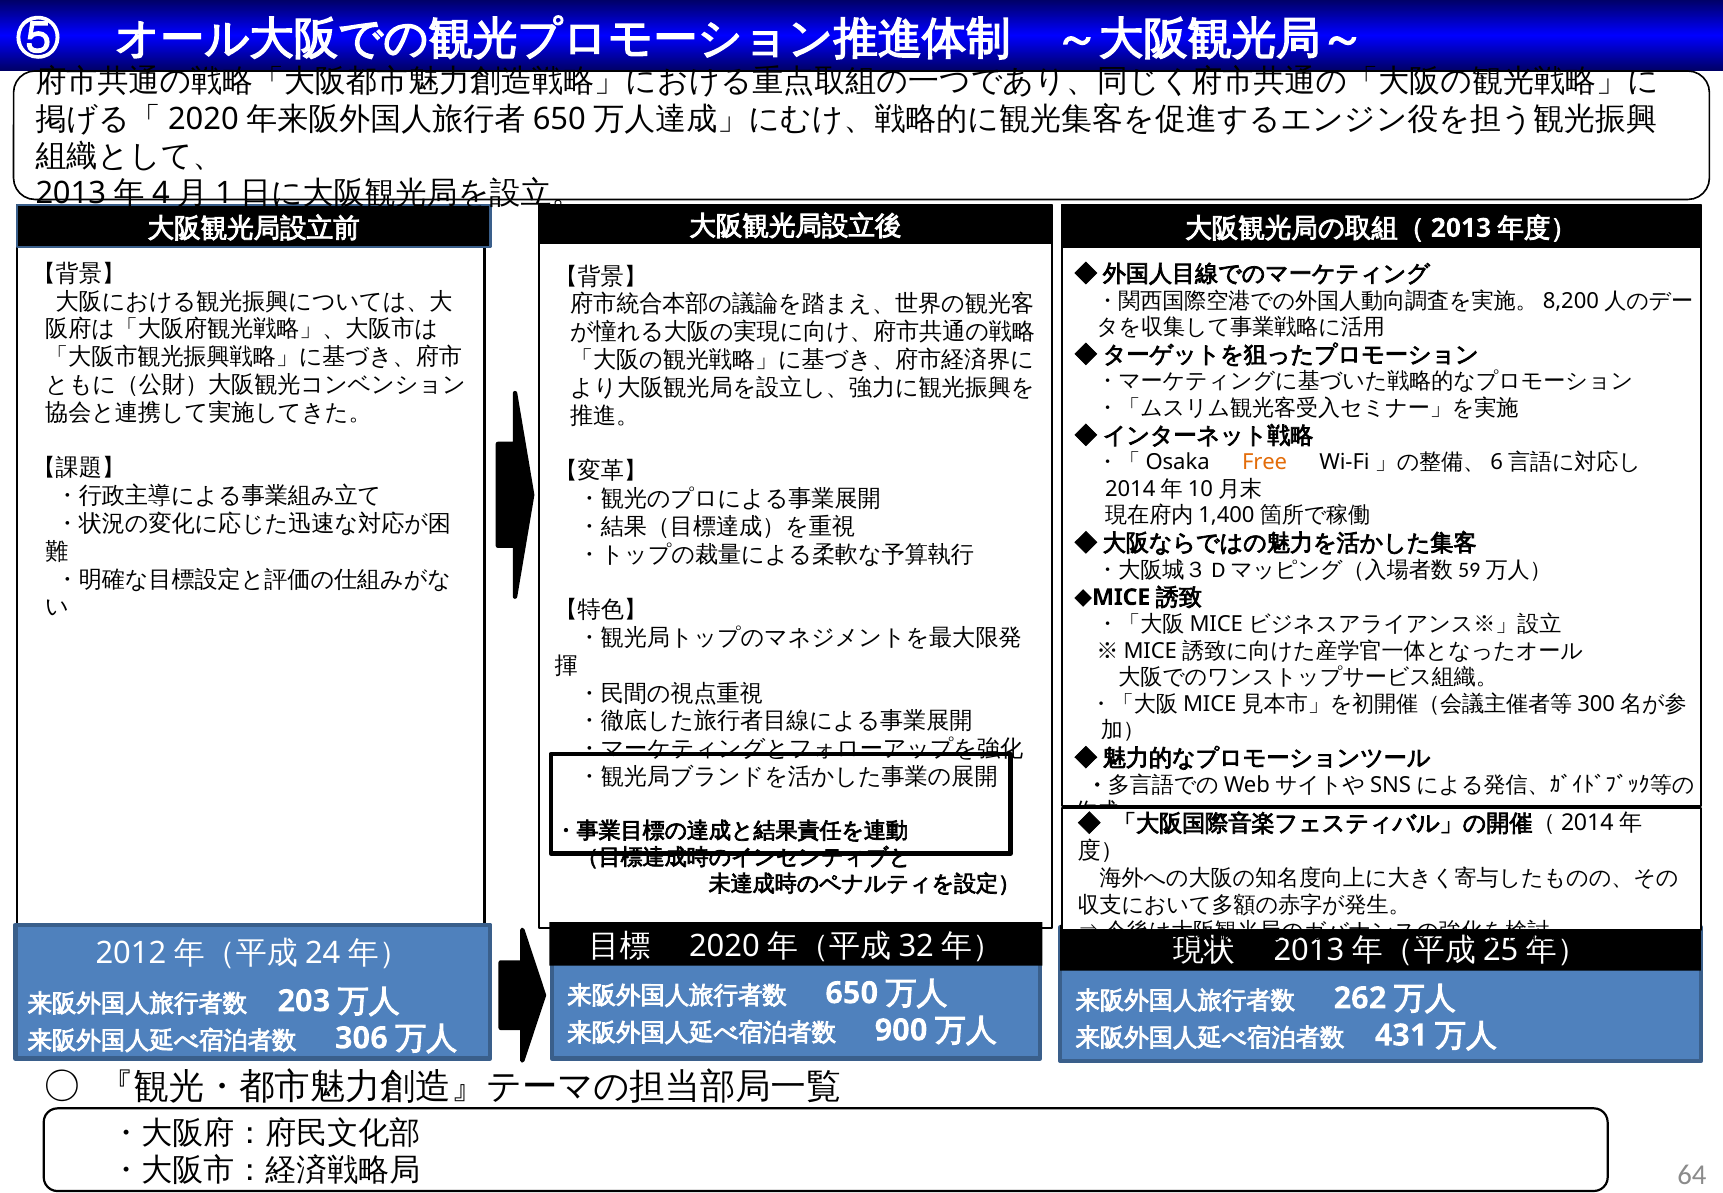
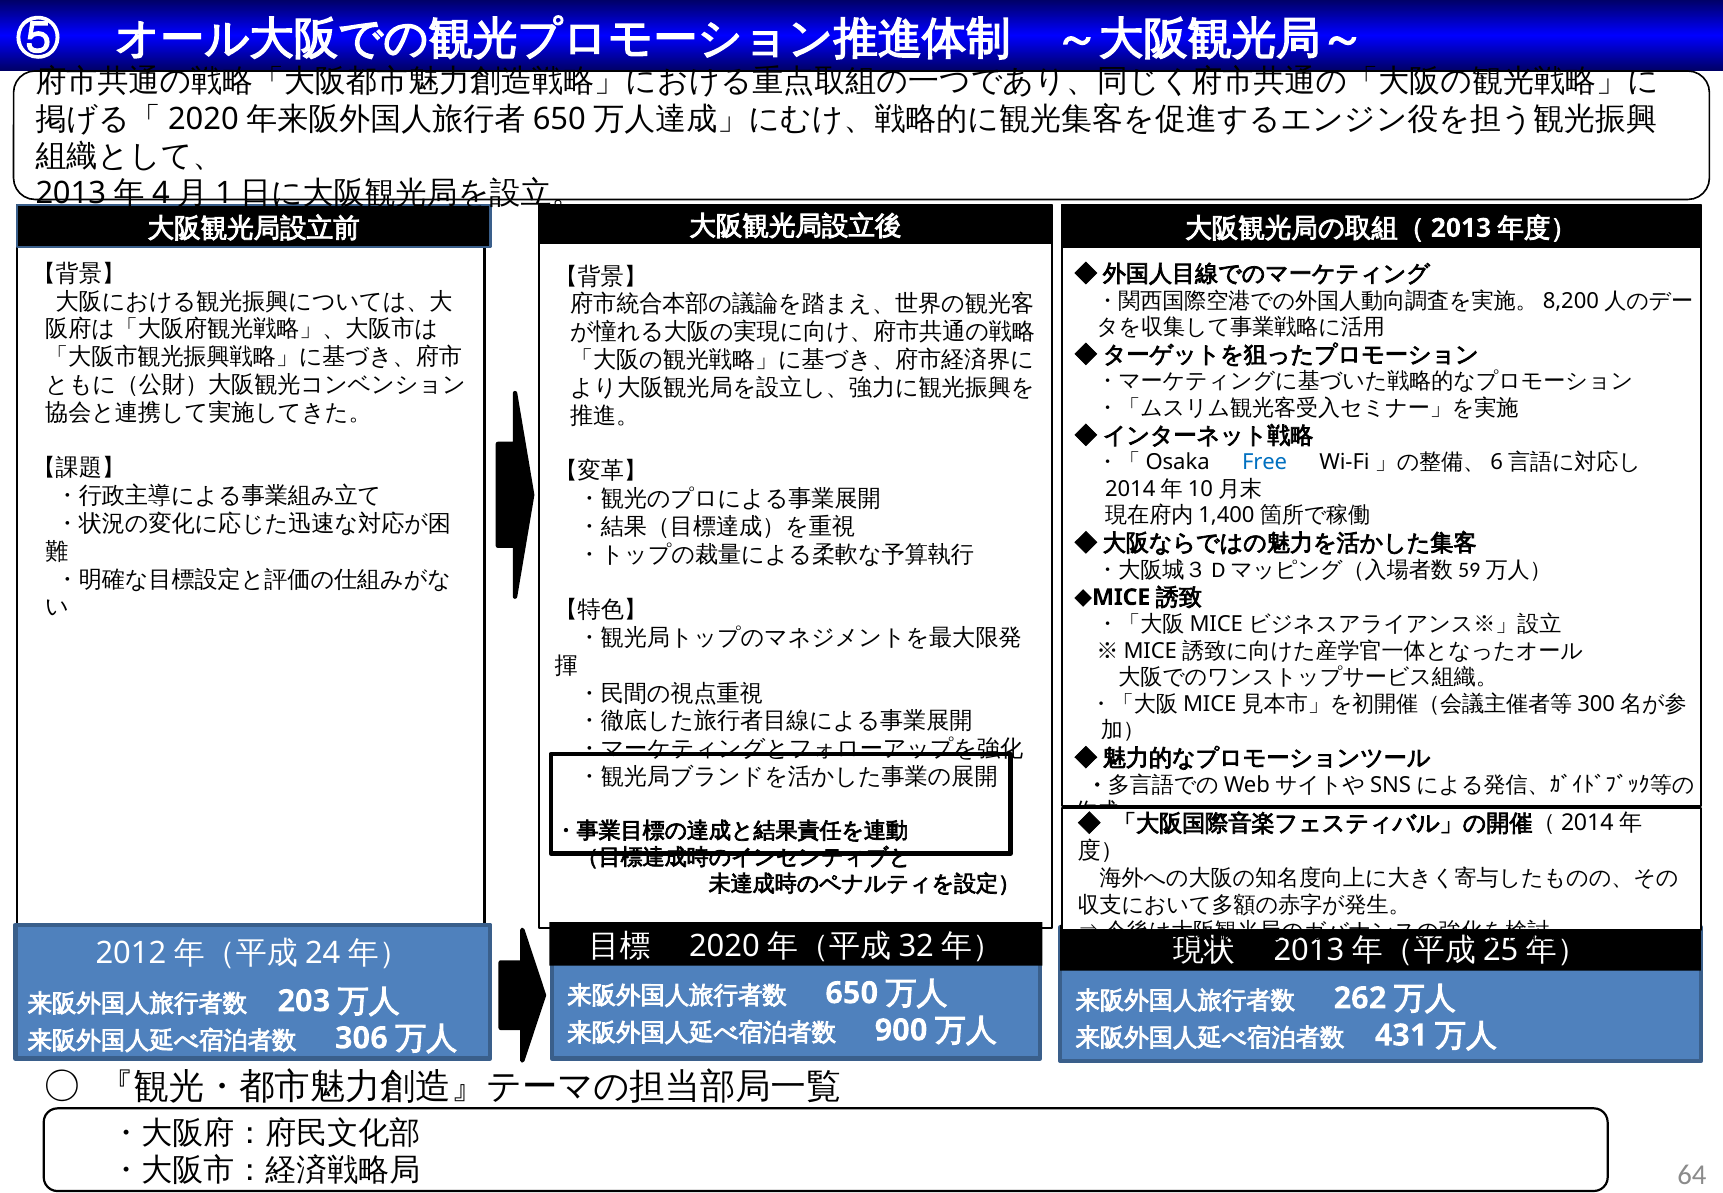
Free colour: orange -> blue (1265, 463)
